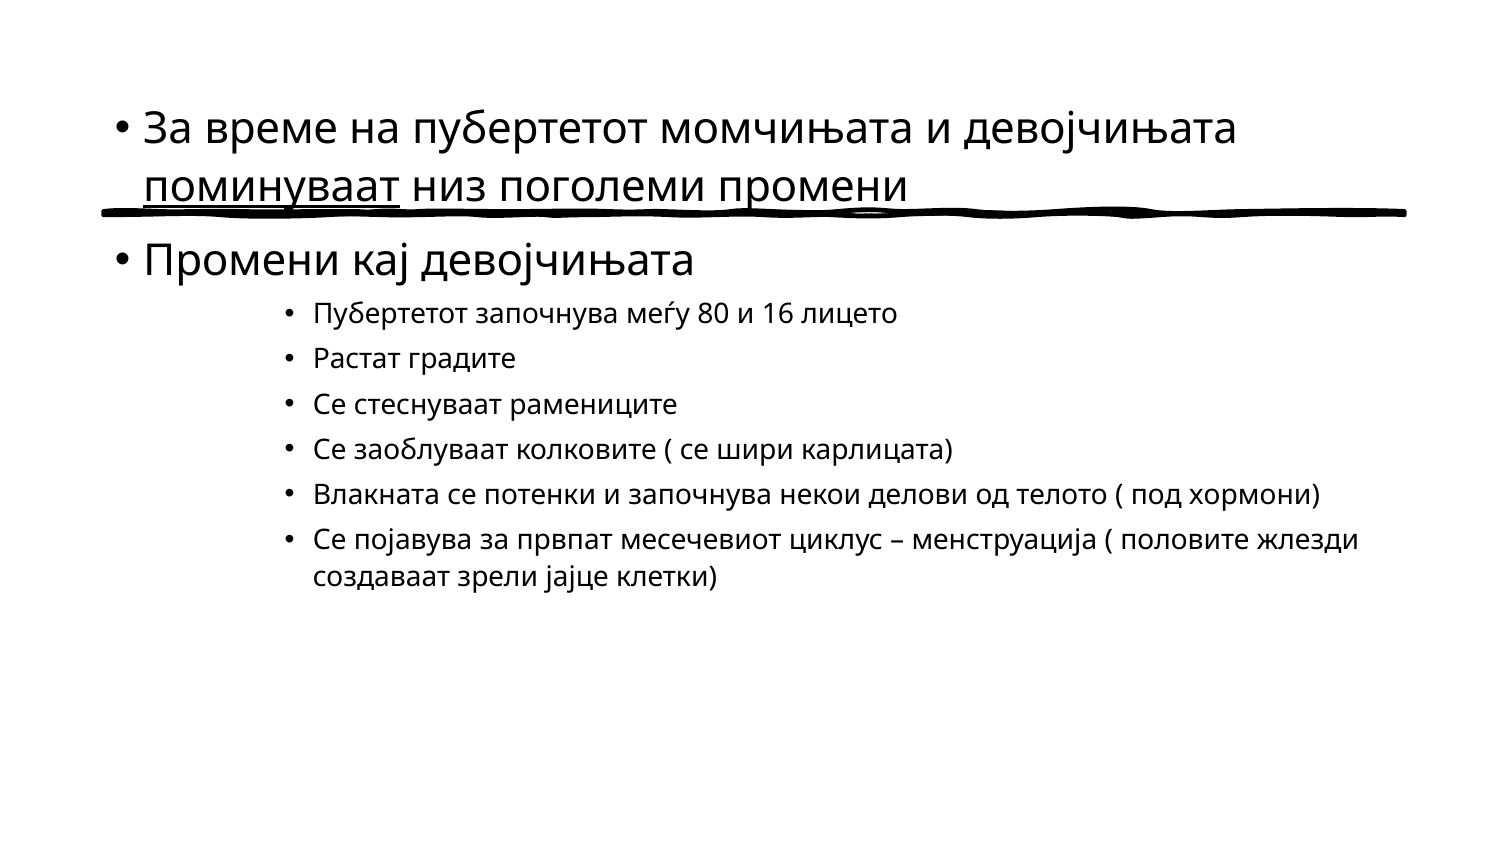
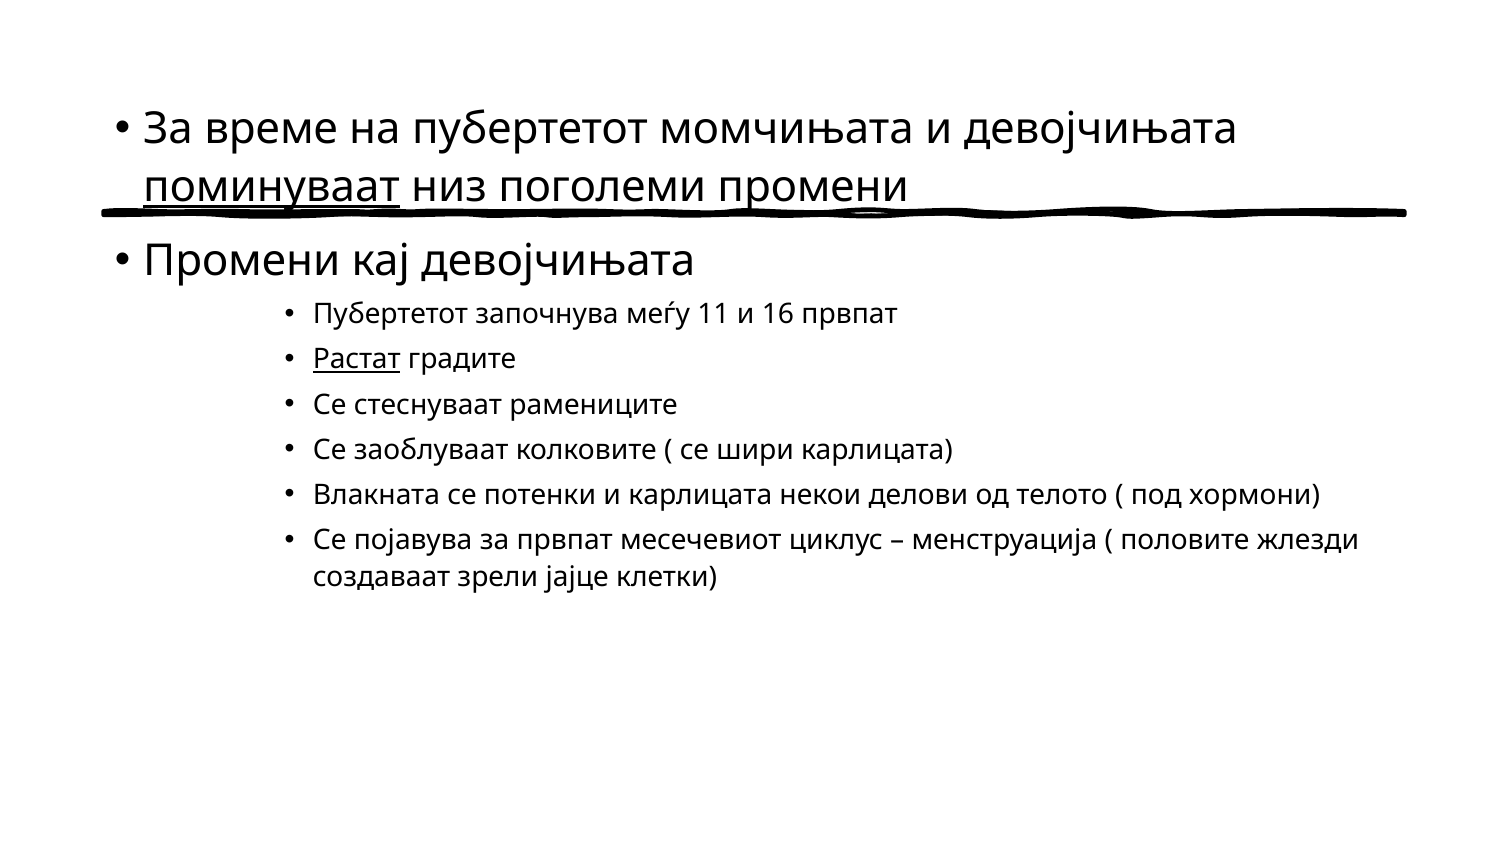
80: 80 -> 11 (713, 315)
16 лицето: лицето -> првпат (850, 315)
Растат underline: none -> present (357, 360)
и започнува: започнува -> карлицата (700, 495)
